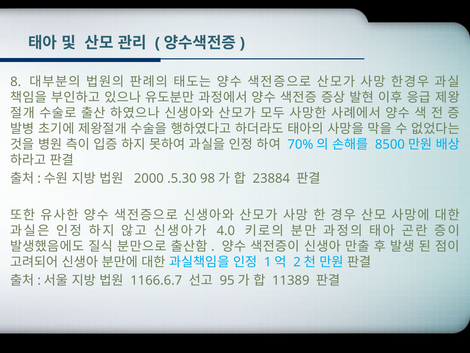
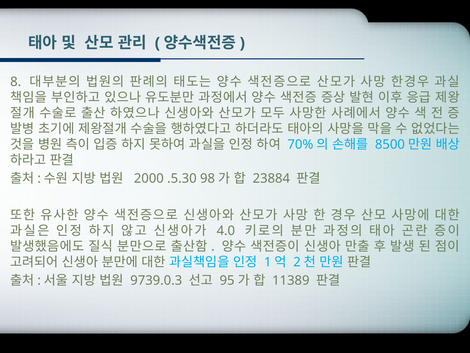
1166.6.7: 1166.6.7 -> 9739.0.3 (156, 280)
